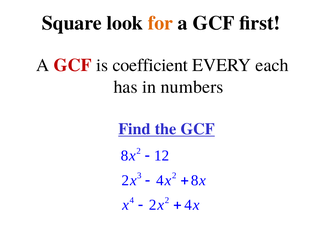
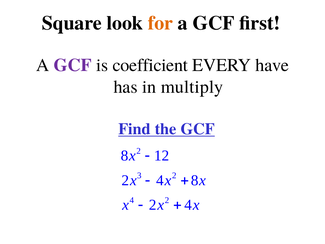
GCF colour: red -> purple (73, 65)
each: each -> have (272, 65)
numbers: numbers -> multiply (192, 87)
